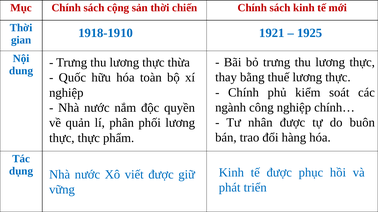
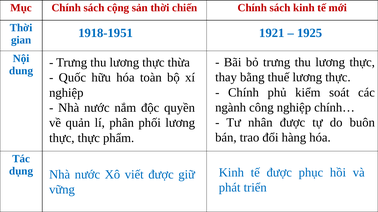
1918-1910: 1918-1910 -> 1918-1951 (106, 33)
